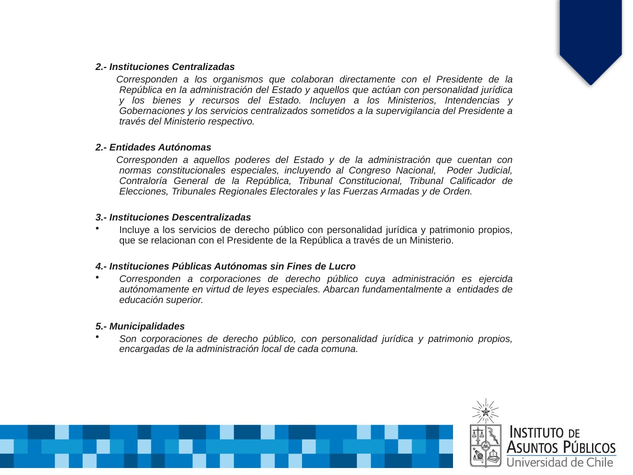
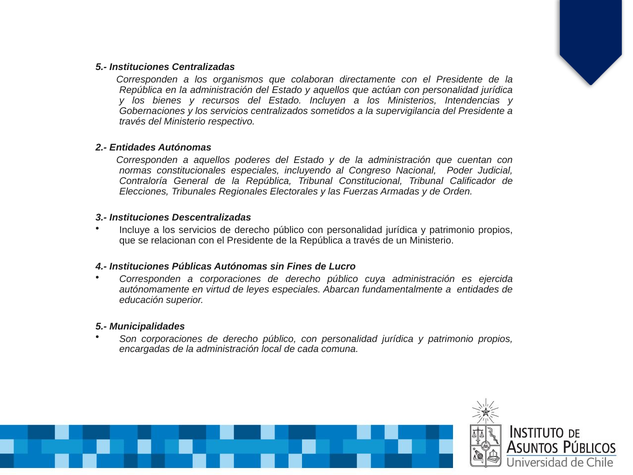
2.-: 2.- -> 5.- (101, 67)
